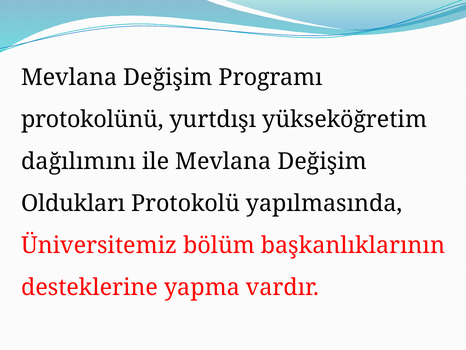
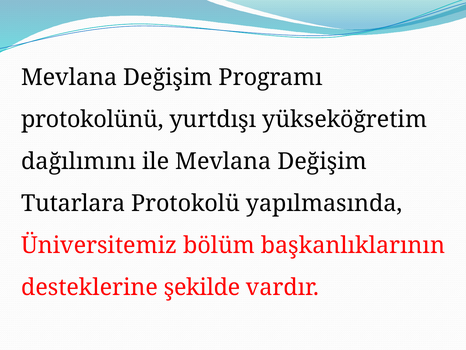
Oldukları: Oldukları -> Tutarlara (73, 203)
yapma: yapma -> şekilde (202, 287)
